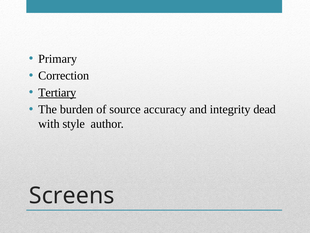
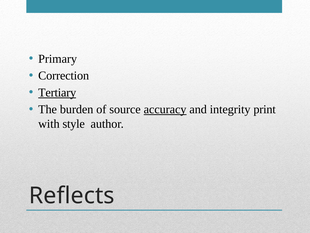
accuracy underline: none -> present (165, 109)
dead: dead -> print (265, 109)
Screens: Screens -> Reflects (72, 195)
